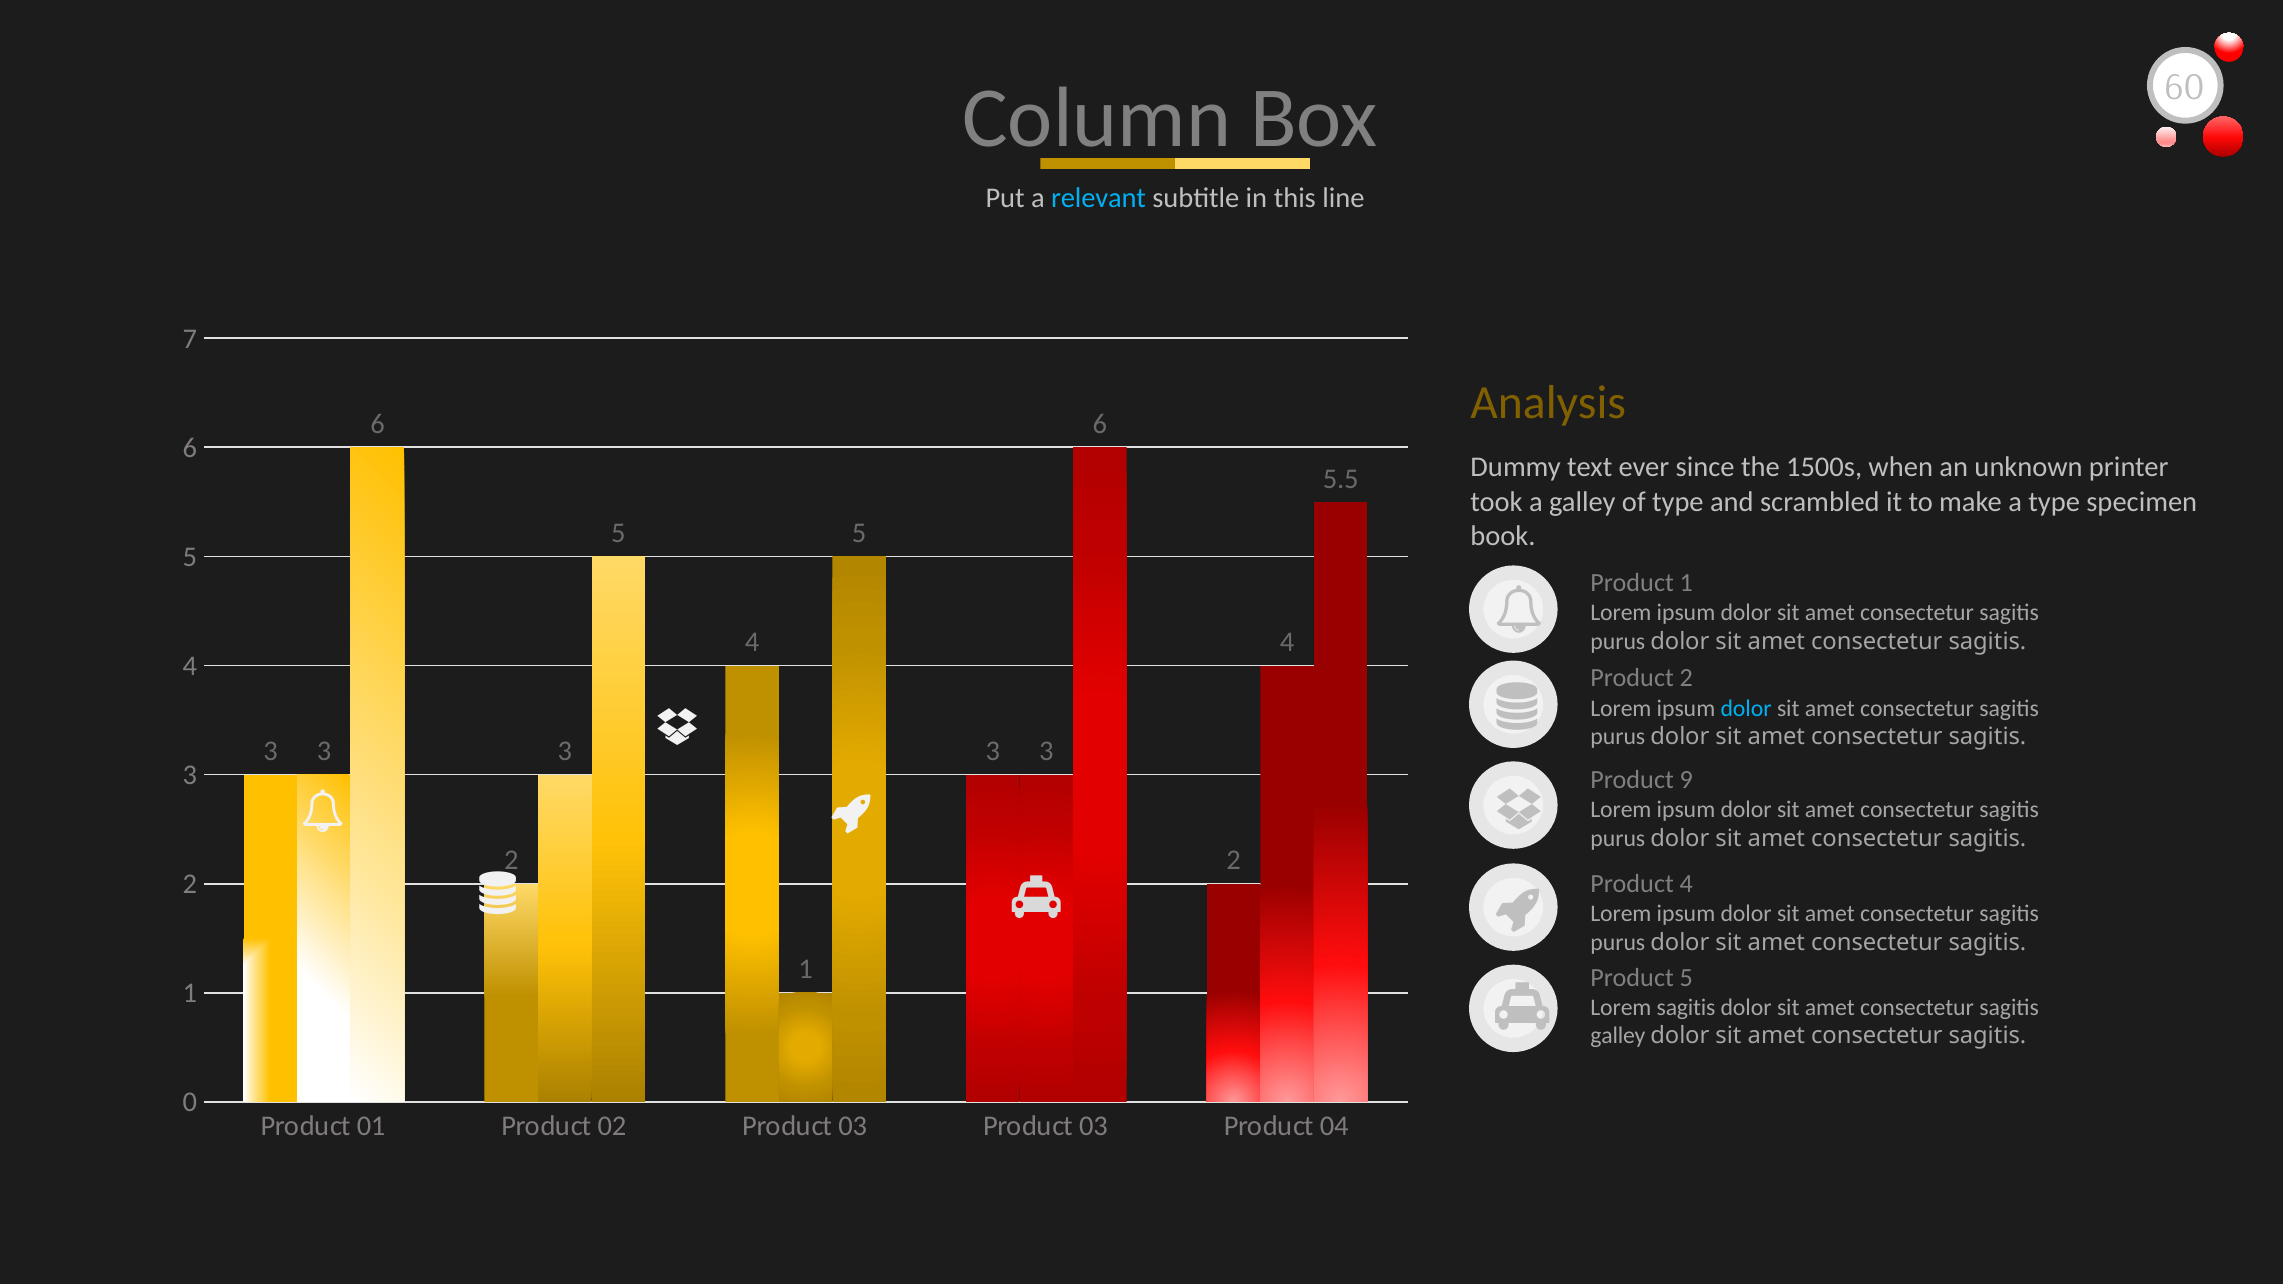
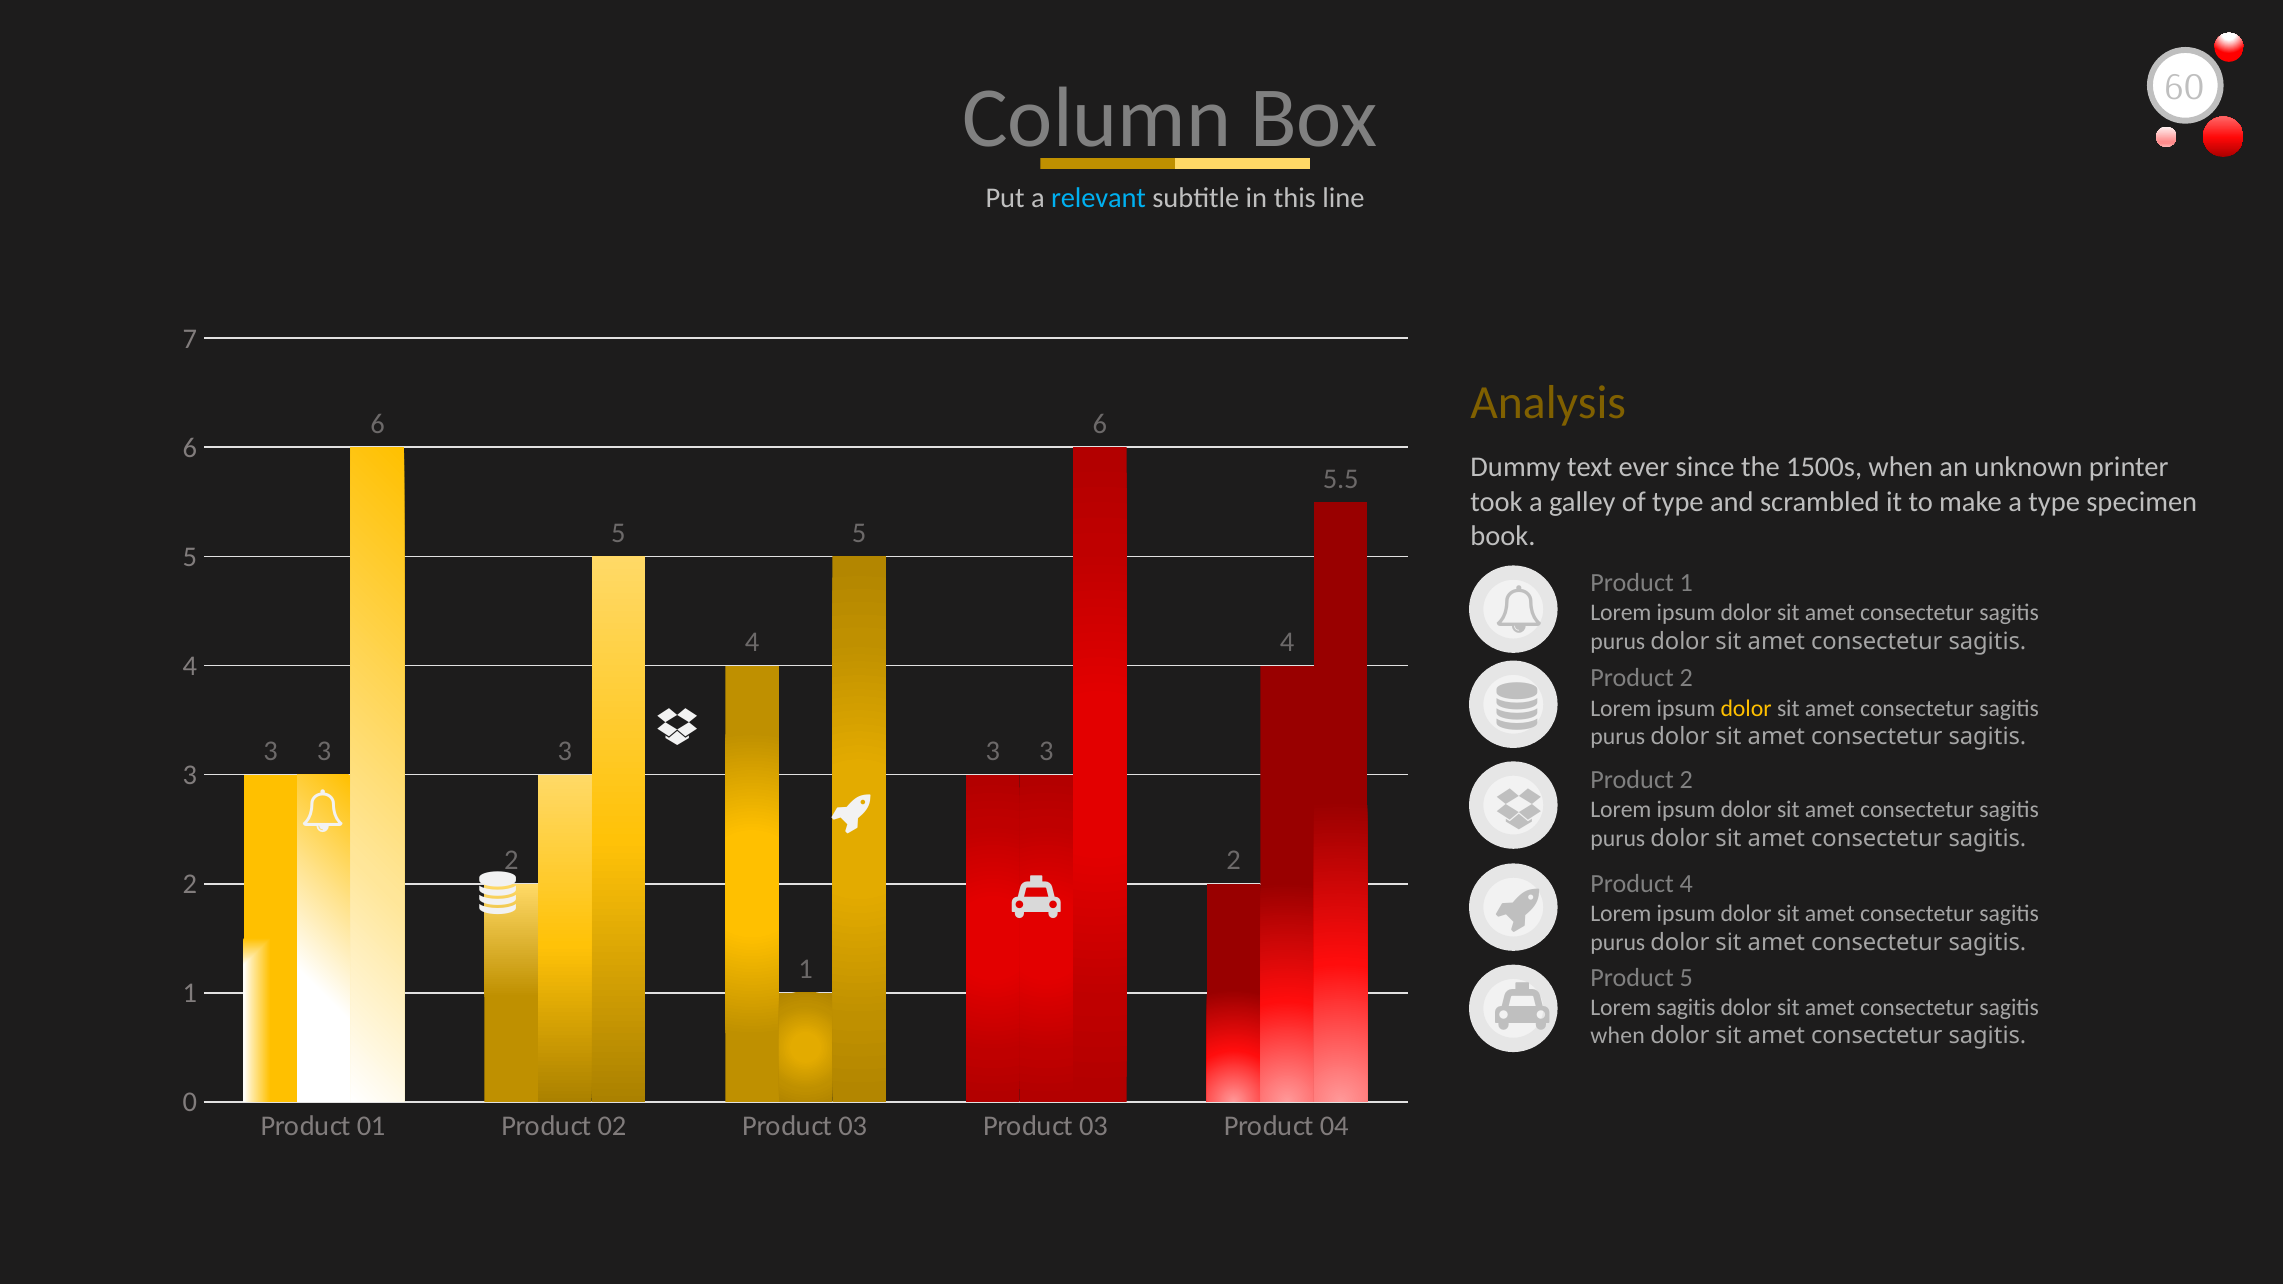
dolor colour: light blue -> yellow (1746, 708)
9: 9 -> 2 (1686, 780)
galley: galley -> when (1618, 1036)
